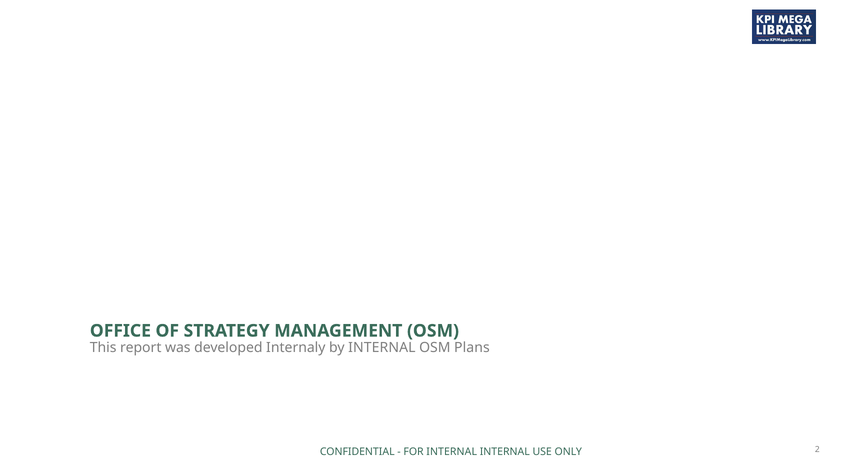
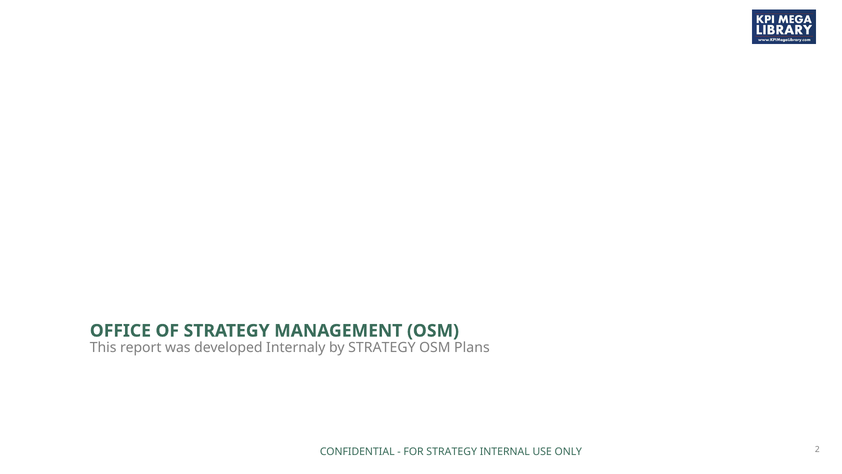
by INTERNAL: INTERNAL -> STRATEGY (382, 347)
FOR INTERNAL: INTERNAL -> STRATEGY (452, 452)
